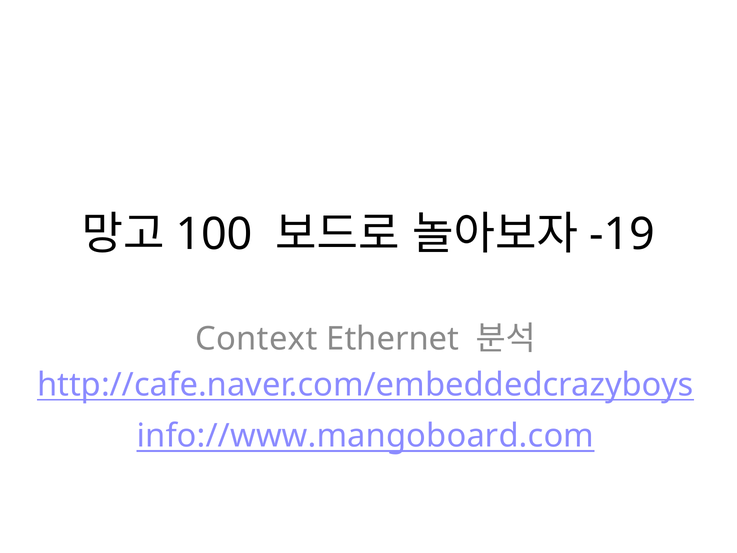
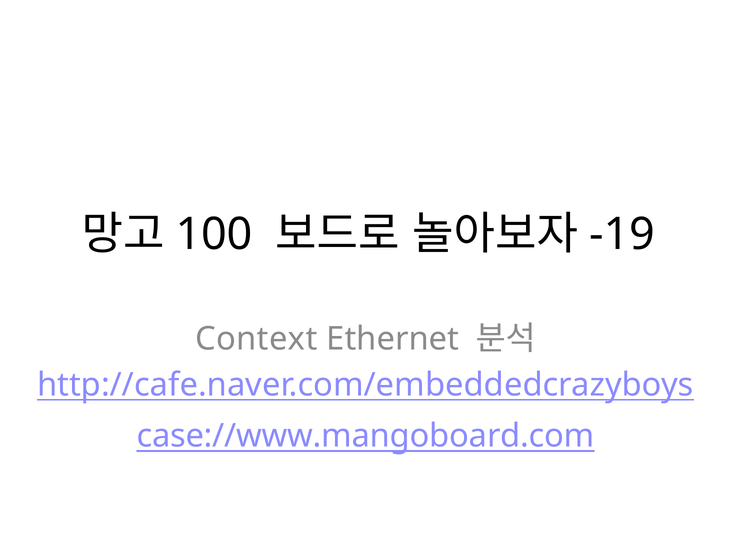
info://www.mangoboard.com: info://www.mangoboard.com -> case://www.mangoboard.com (366, 436)
